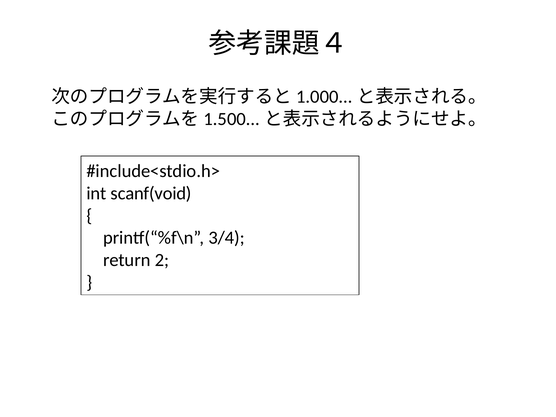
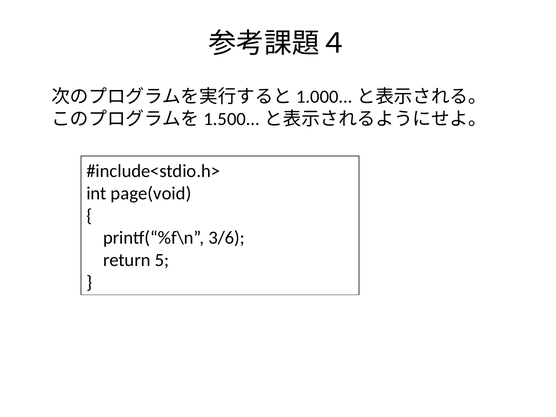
scanf(void: scanf(void -> page(void (151, 193)
3/4: 3/4 -> 3/6 (227, 238)
2: 2 -> 5 (162, 260)
